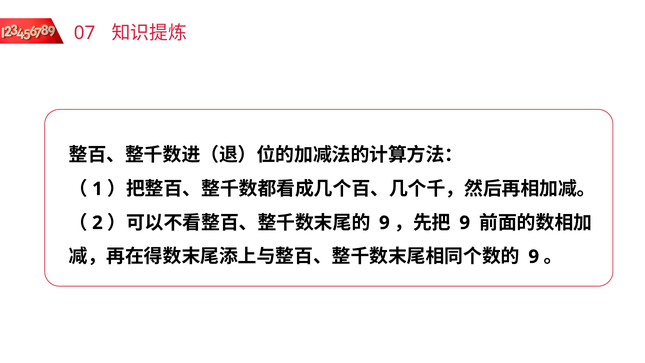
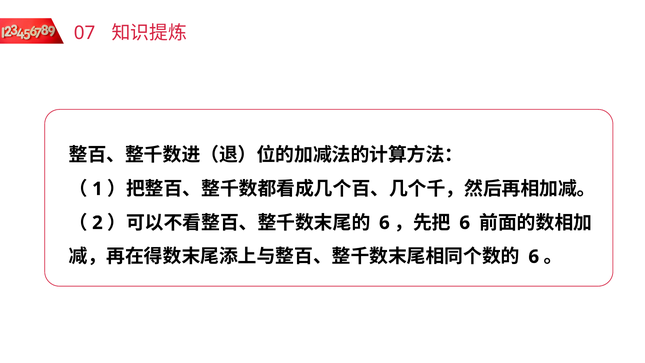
9: 9 -> 6 (384, 223)
9: 9 -> 6 (465, 223)
9: 9 -> 6 (534, 257)
